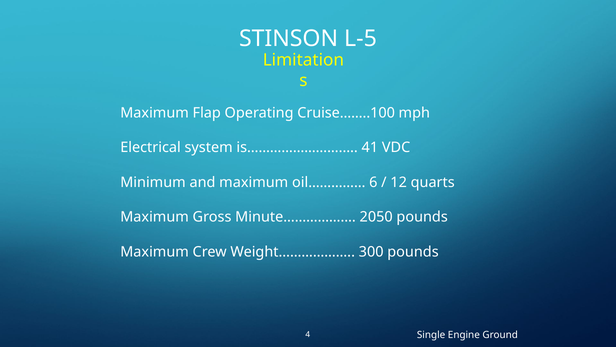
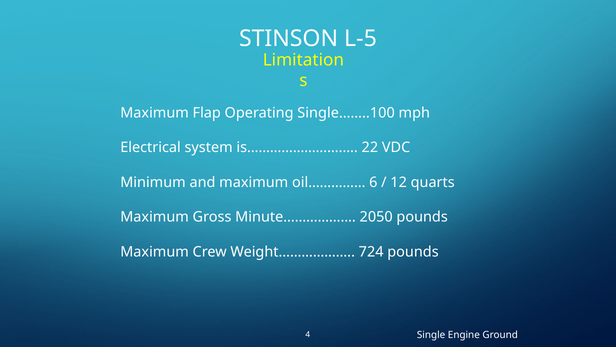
Cruise……..100: Cruise……..100 -> Single……..100 (346, 113)
41: 41 -> 22 (370, 147)
300: 300 -> 724 (371, 251)
